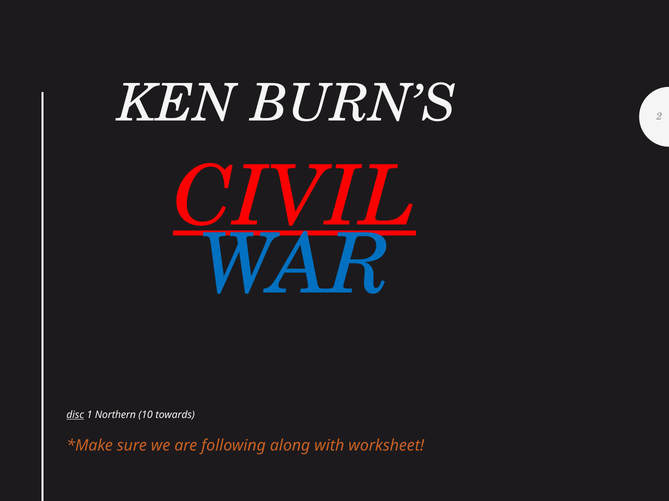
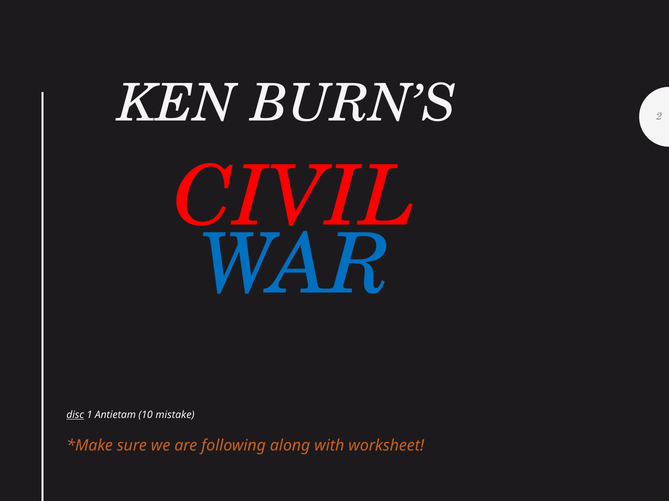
CIVIL underline: present -> none (295, 197)
Northern: Northern -> Antietam (115, 416)
towards: towards -> mistake (175, 416)
